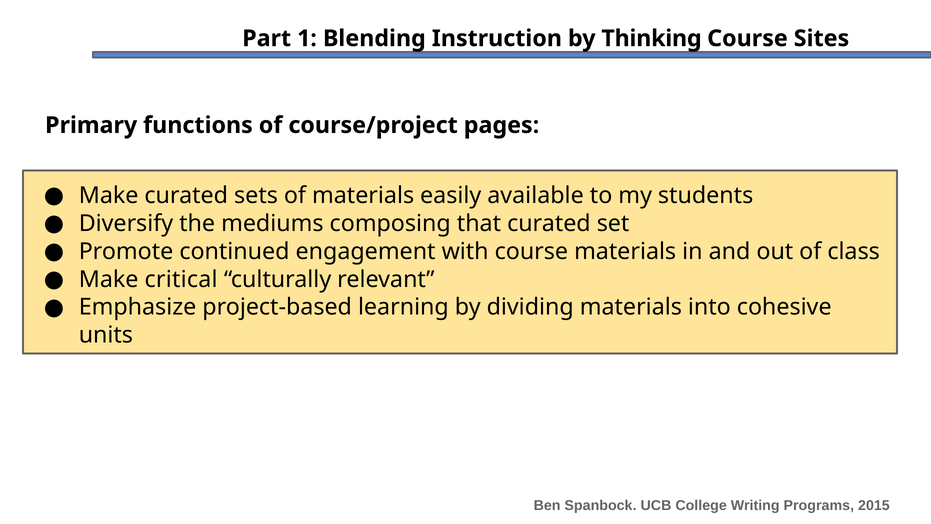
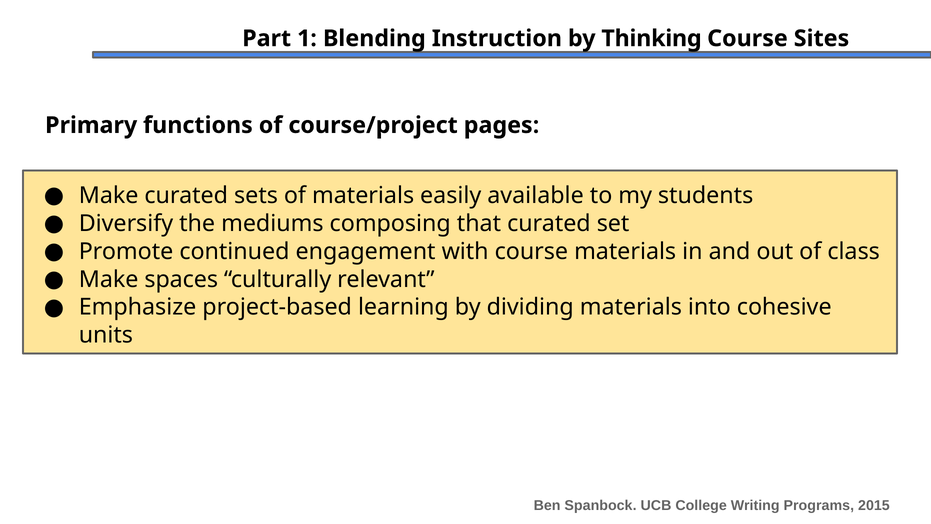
critical: critical -> spaces (181, 279)
